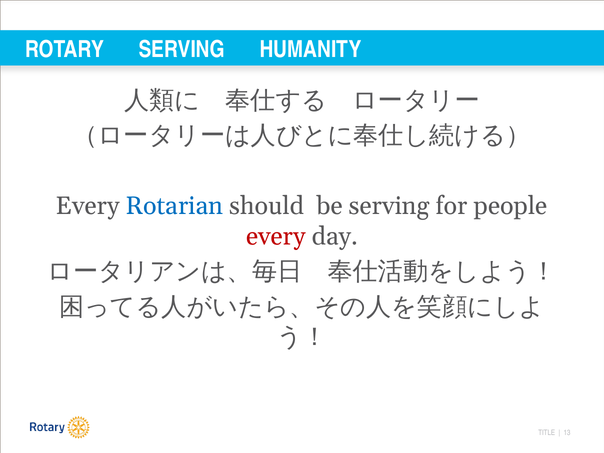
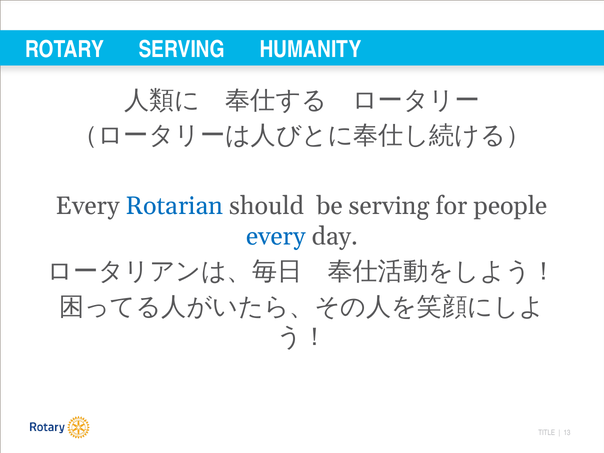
every colour: red -> blue (276, 236)
